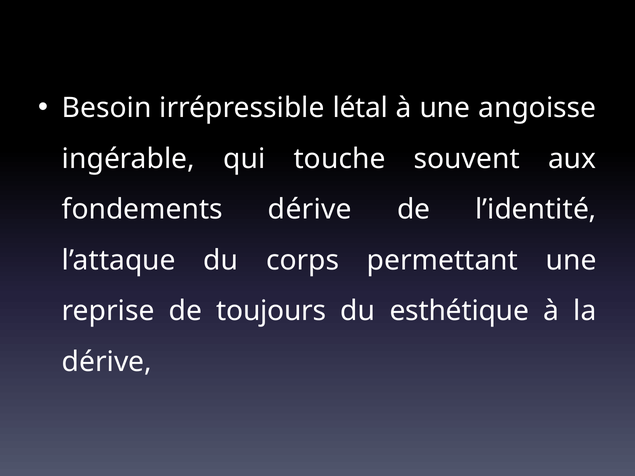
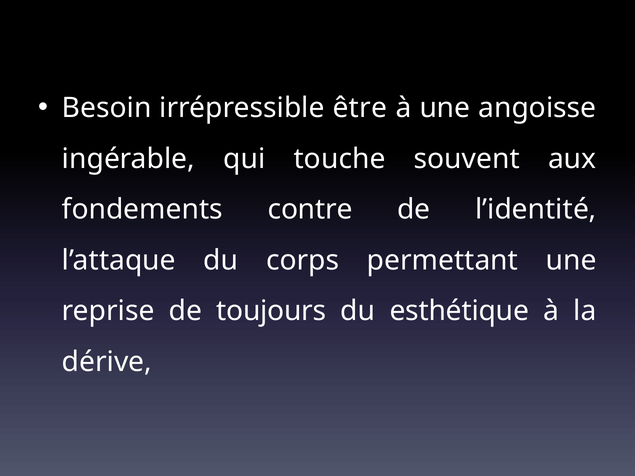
létal: létal -> être (360, 108)
fondements dérive: dérive -> contre (310, 210)
